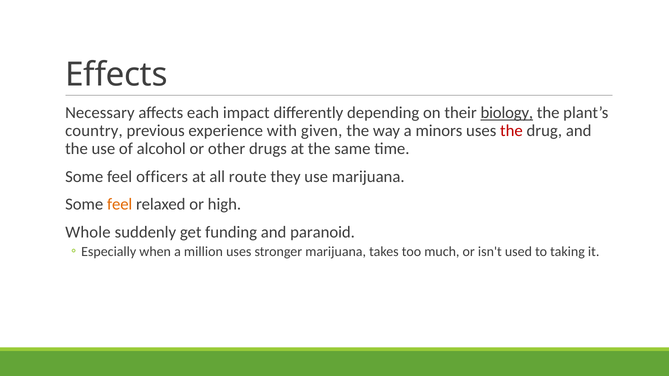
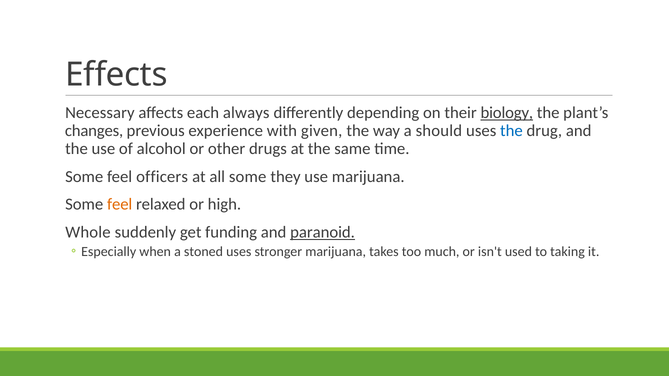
impact: impact -> always (246, 113)
country: country -> changes (94, 131)
minors: minors -> should (439, 131)
the colour: red -> blue (511, 131)
all route: route -> some (248, 177)
paranoid underline: none -> present (323, 232)
million: million -> stoned (203, 252)
